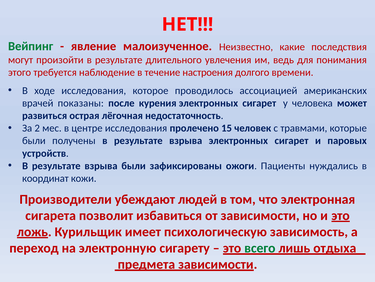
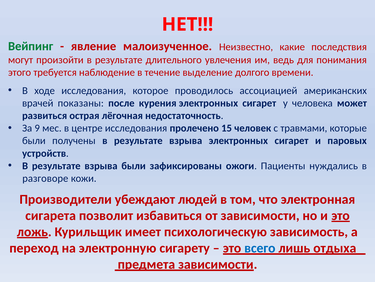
настроения: настроения -> выделение (208, 72)
2: 2 -> 9 (37, 128)
координат: координат -> разговоре (45, 178)
всего colour: green -> blue (260, 247)
